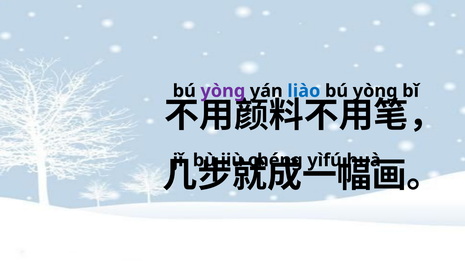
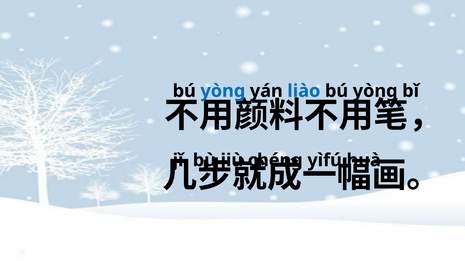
yònɡ colour: purple -> blue (223, 91)
